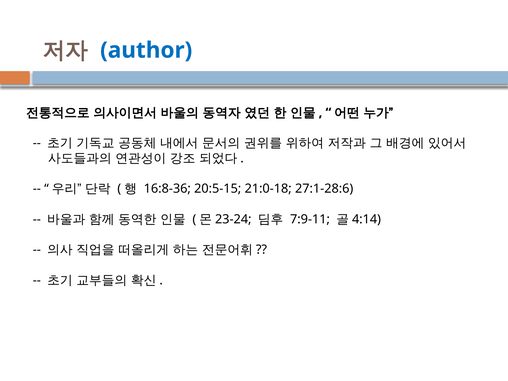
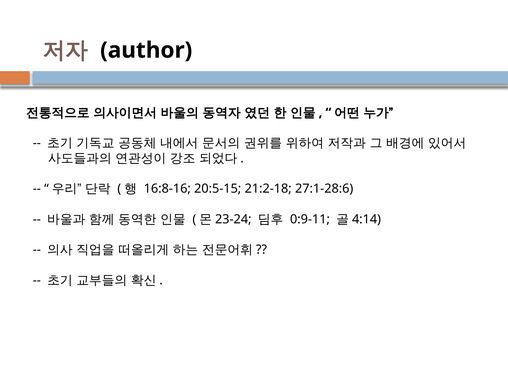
author colour: blue -> black (146, 50)
16:8-36: 16:8-36 -> 16:8-16 (167, 189)
21:0-18: 21:0-18 -> 21:2-18 (268, 189)
7:9-11: 7:9-11 -> 0:9-11 (310, 219)
